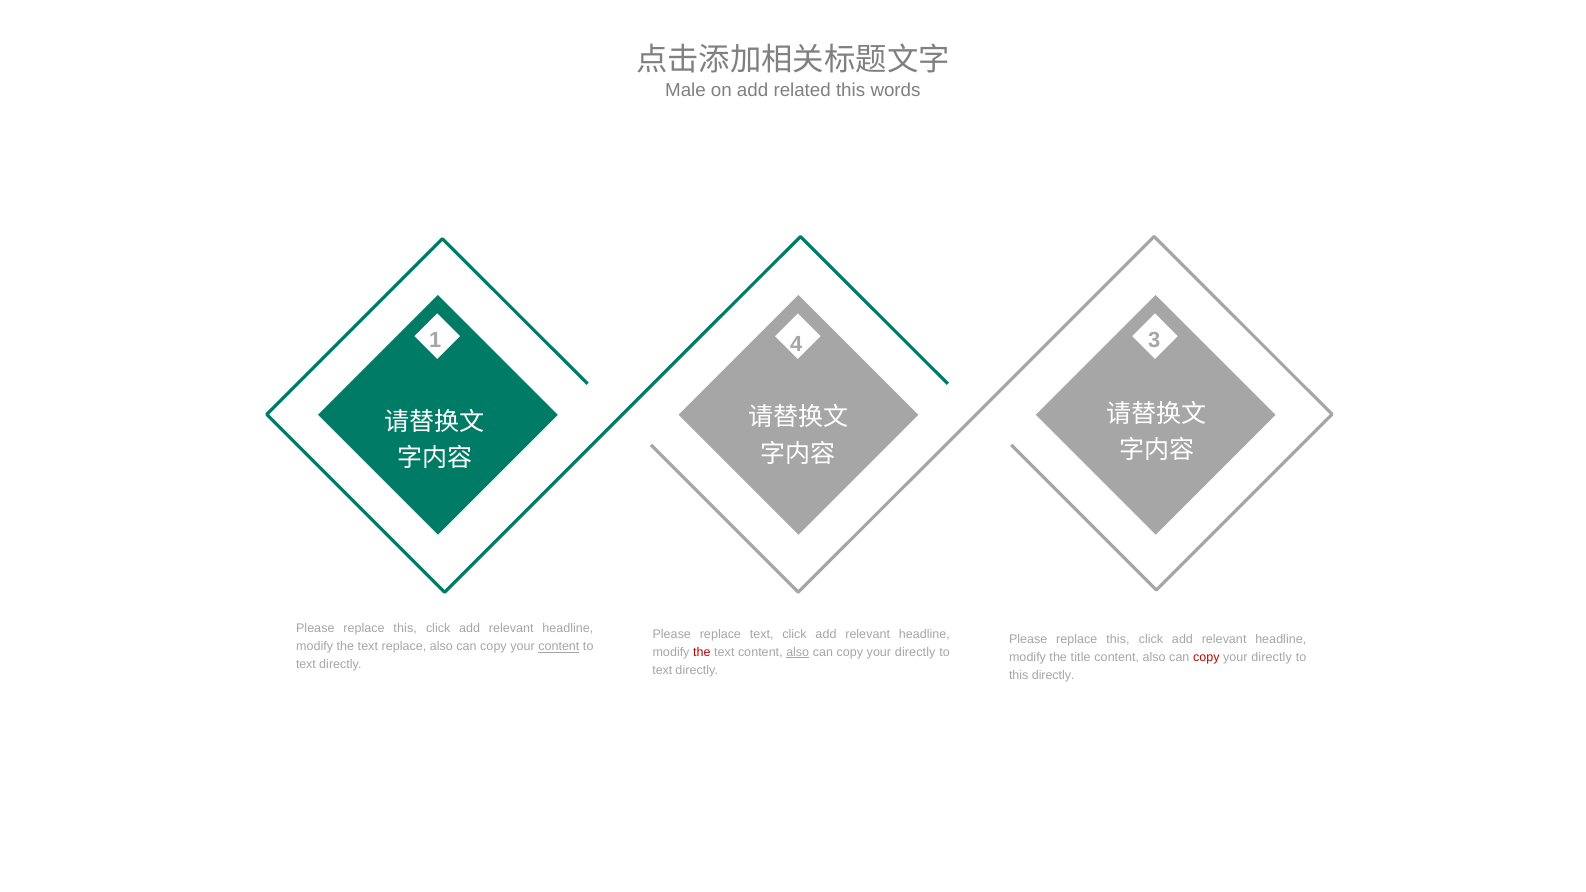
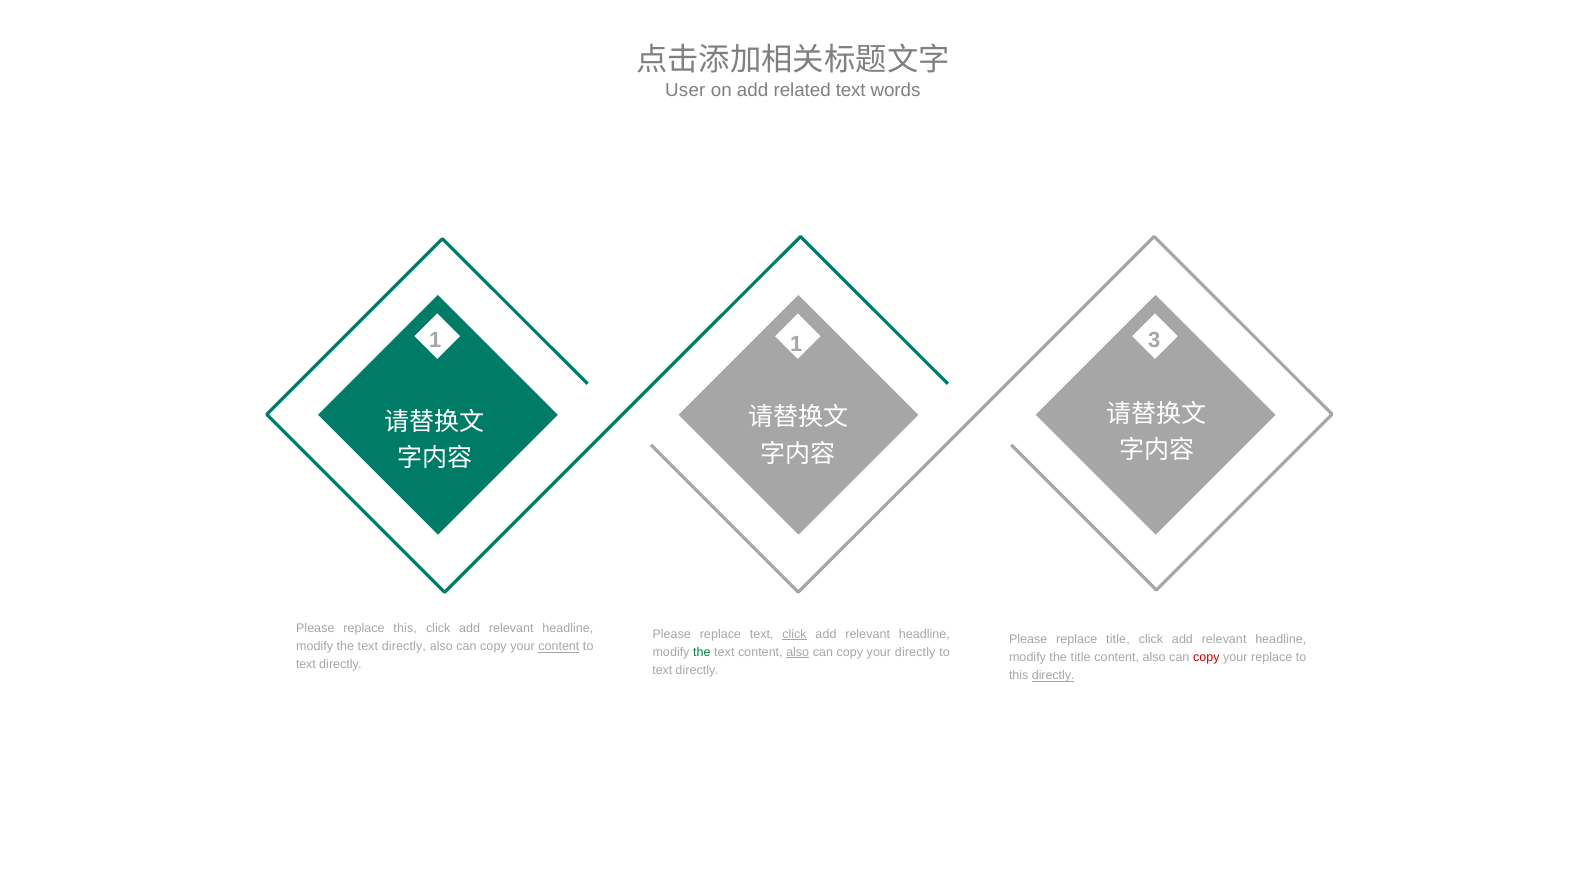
Male: Male -> User (685, 91)
related this: this -> text (851, 91)
1 4: 4 -> 1 (796, 345)
click underline: none -> present (795, 634)
this: this -> title (1118, 640)
the text replace: replace -> directly (404, 647)
the colour: red -> green (702, 652)
directly: directly -> replace (1272, 658)
directly underline: none -> present (1053, 676)
